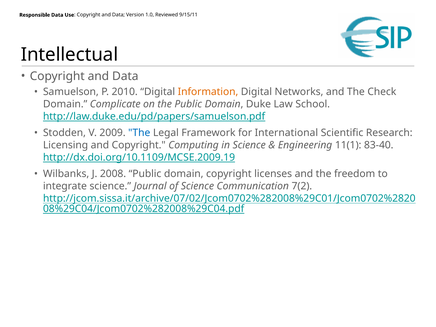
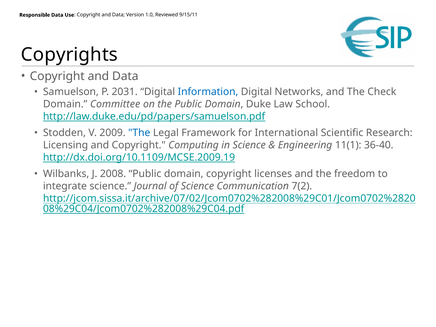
Intellectual: Intellectual -> Copyrights (69, 55)
2010: 2010 -> 2031 (125, 92)
Information colour: orange -> blue (208, 92)
Complicate: Complicate -> Committee (115, 104)
83-40: 83-40 -> 36-40 (379, 145)
